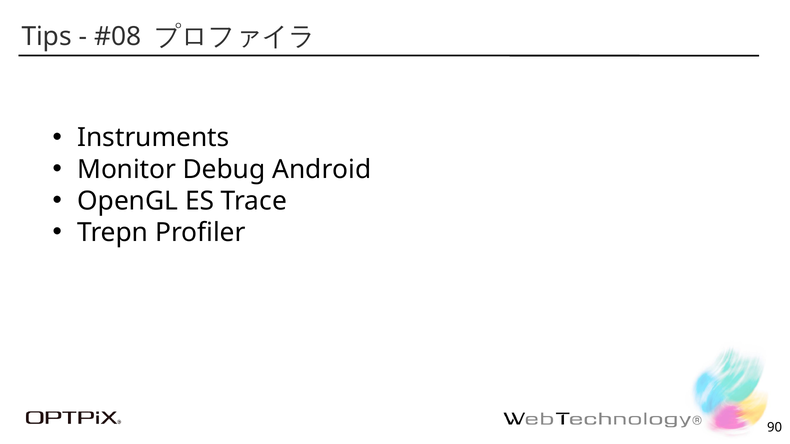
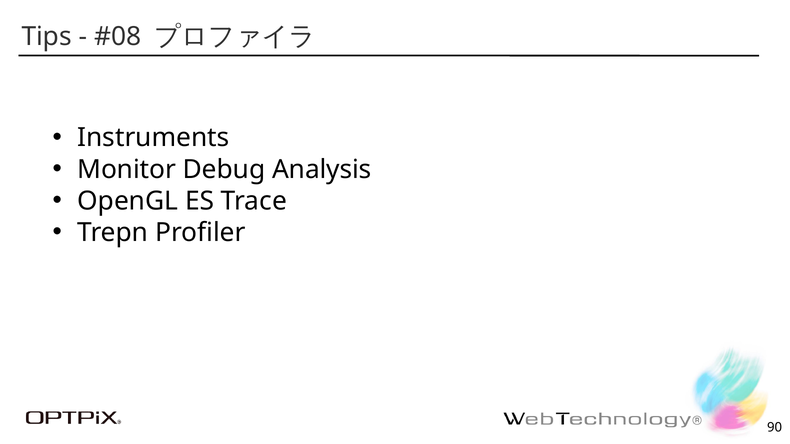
Android: Android -> Analysis (322, 170)
